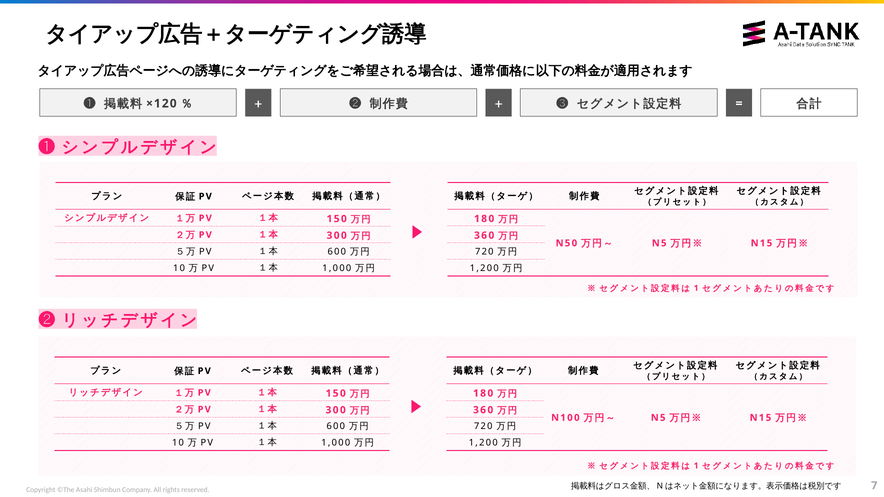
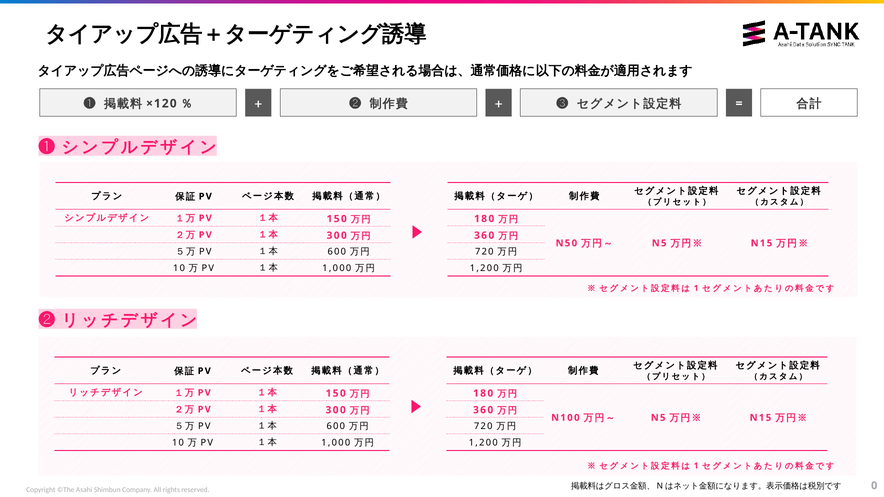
7: 7 -> 0 (874, 486)
